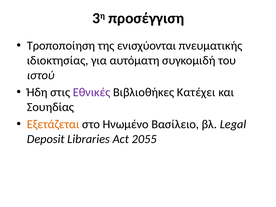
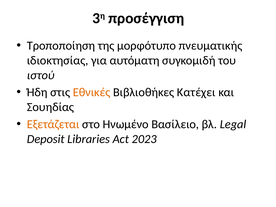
ενισχύονται: ενισχύονται -> μορφότυπο (147, 46)
Εθνικές colour: purple -> orange (92, 92)
2055: 2055 -> 2023 (144, 139)
